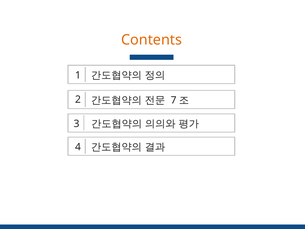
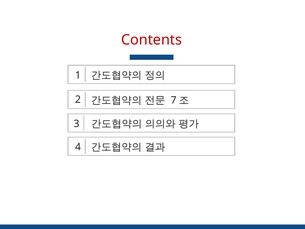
Contents colour: orange -> red (152, 40)
